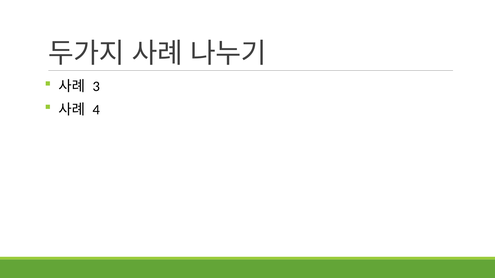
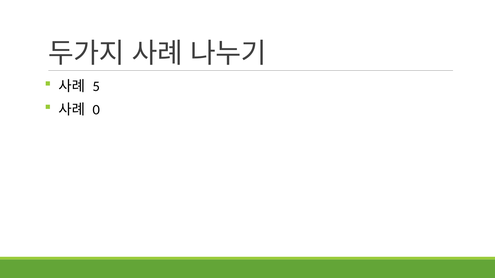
3: 3 -> 5 (96, 86)
4: 4 -> 0 (96, 110)
